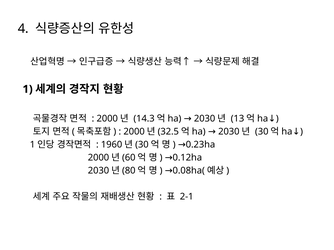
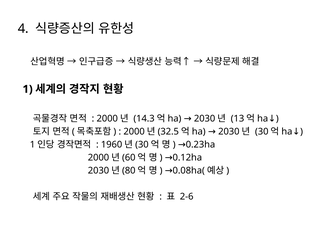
2-1: 2-1 -> 2-6 (187, 197)
